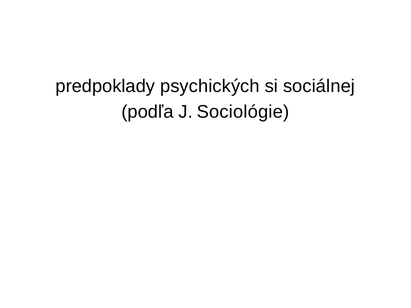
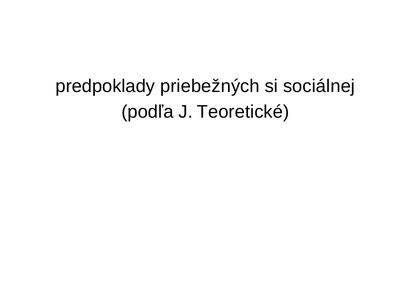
psychických: psychických -> priebežných (210, 86)
Sociológie: Sociológie -> Teoretické (243, 112)
